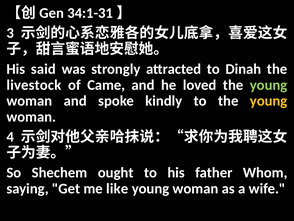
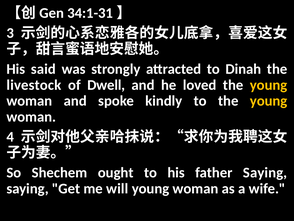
Came: Came -> Dwell (106, 85)
young colour: light green -> yellow (269, 85)
father Whom: Whom -> Saying (265, 172)
like: like -> will (117, 188)
